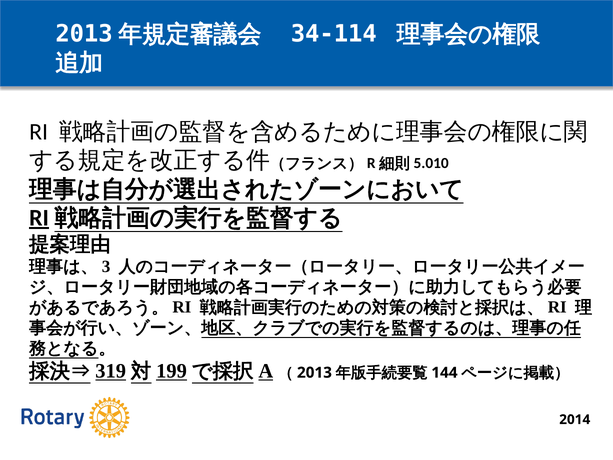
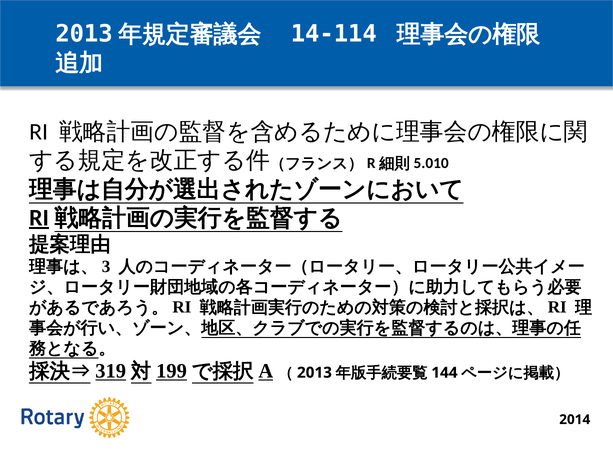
34-114: 34-114 -> 14-114 (334, 34)
